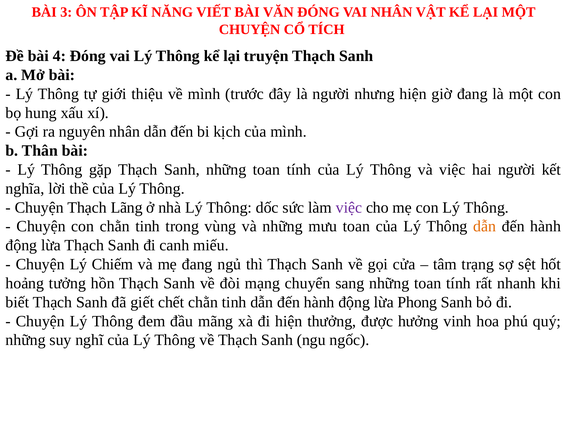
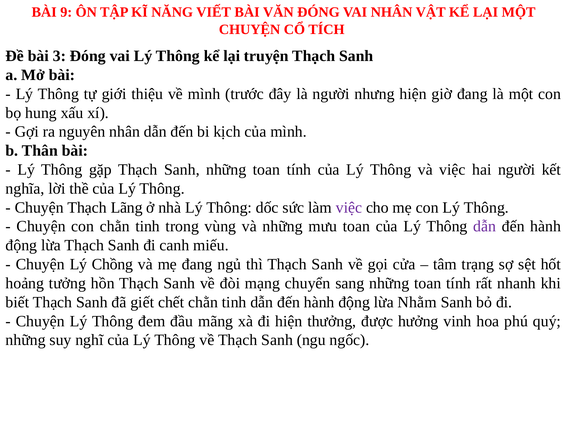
3: 3 -> 9 (66, 12)
4: 4 -> 3 (59, 56)
dẫn colour: orange -> purple (485, 226)
Chiếm: Chiếm -> Chồng (112, 264)
Phong: Phong -> Nhằm (417, 302)
